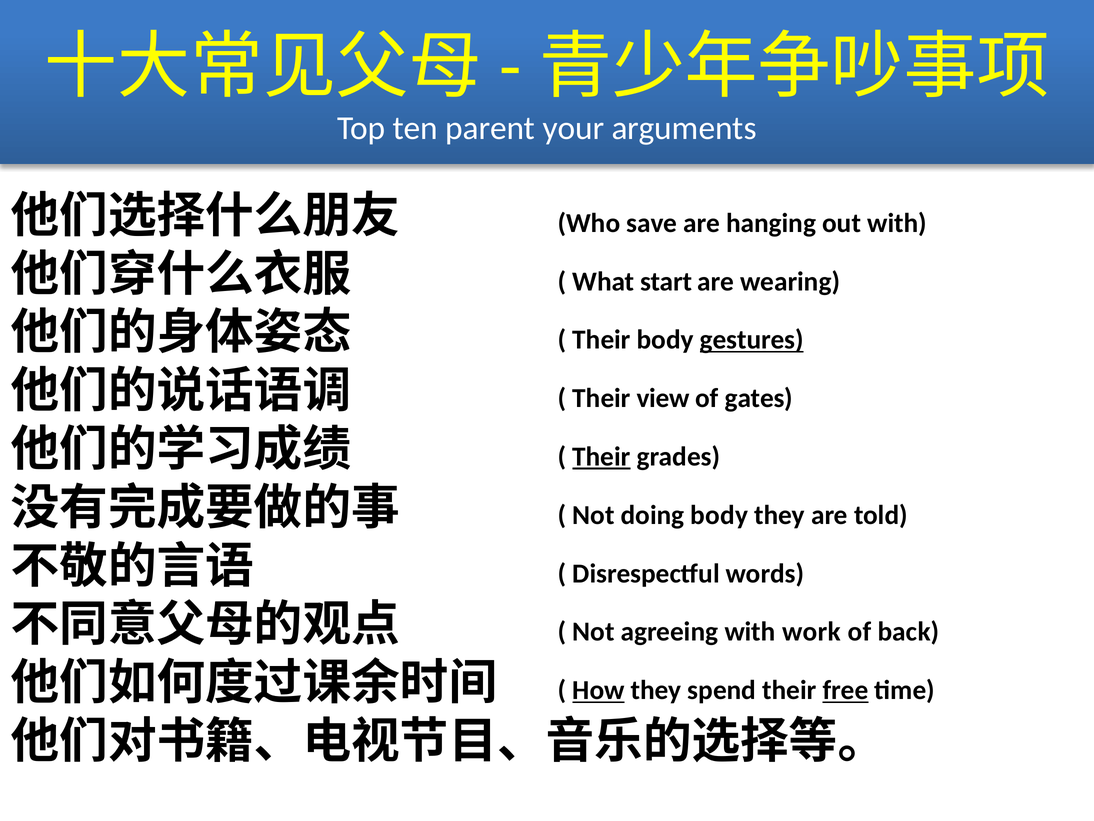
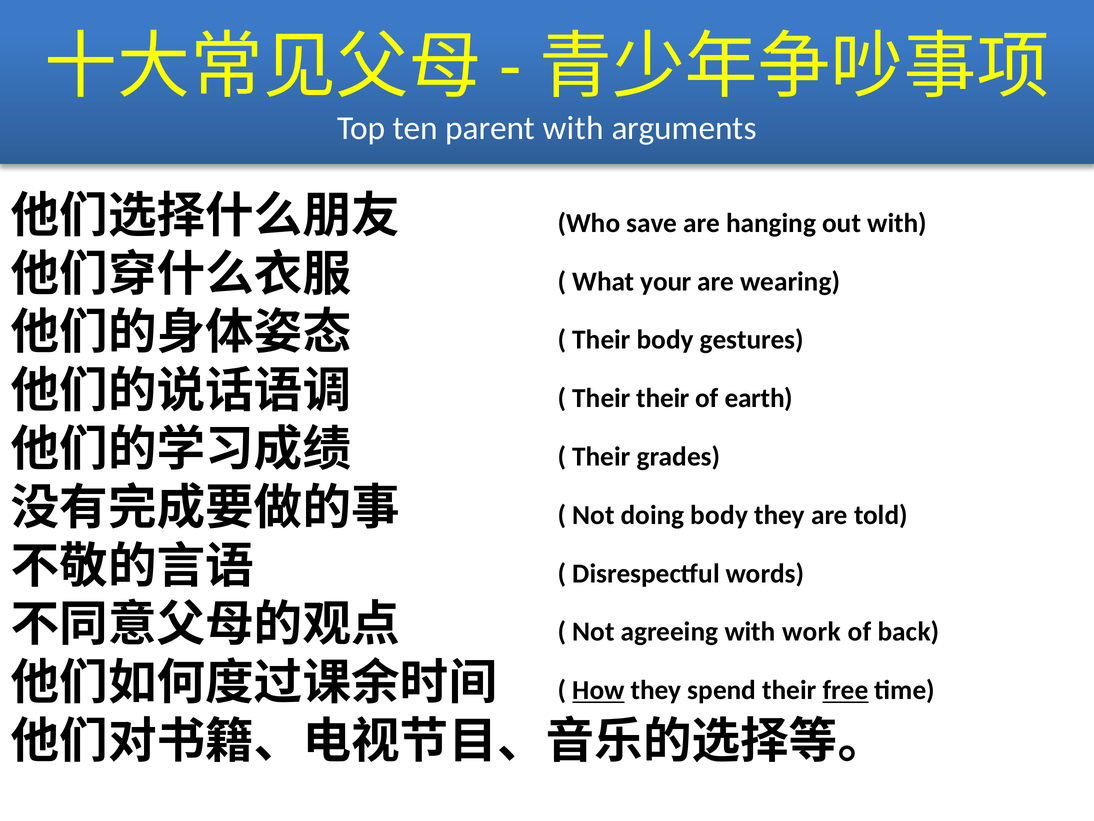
parent your: your -> with (573, 128)
start: start -> your (666, 281)
gestures underline: present -> none (752, 340)
Their view: view -> their (663, 398)
gates: gates -> earth (759, 398)
Their underline: present -> none (601, 456)
